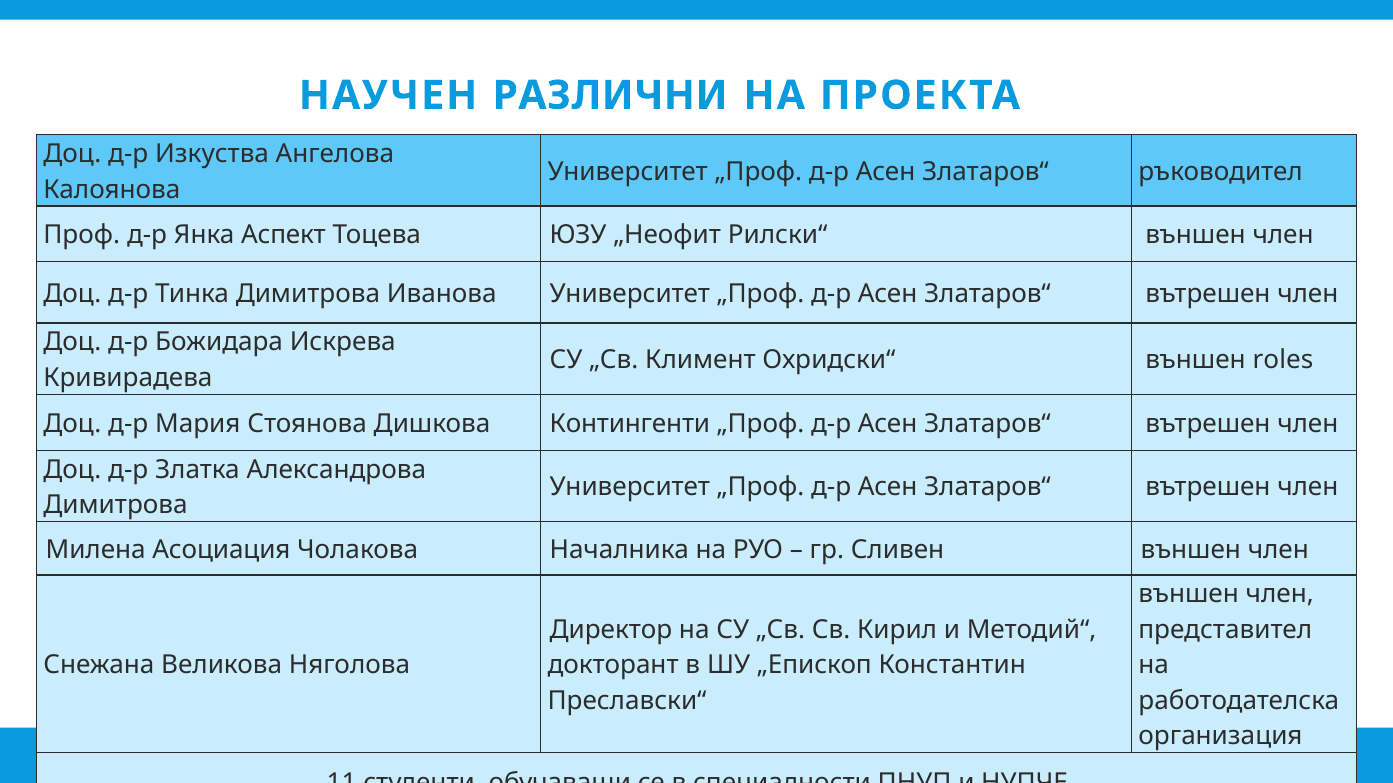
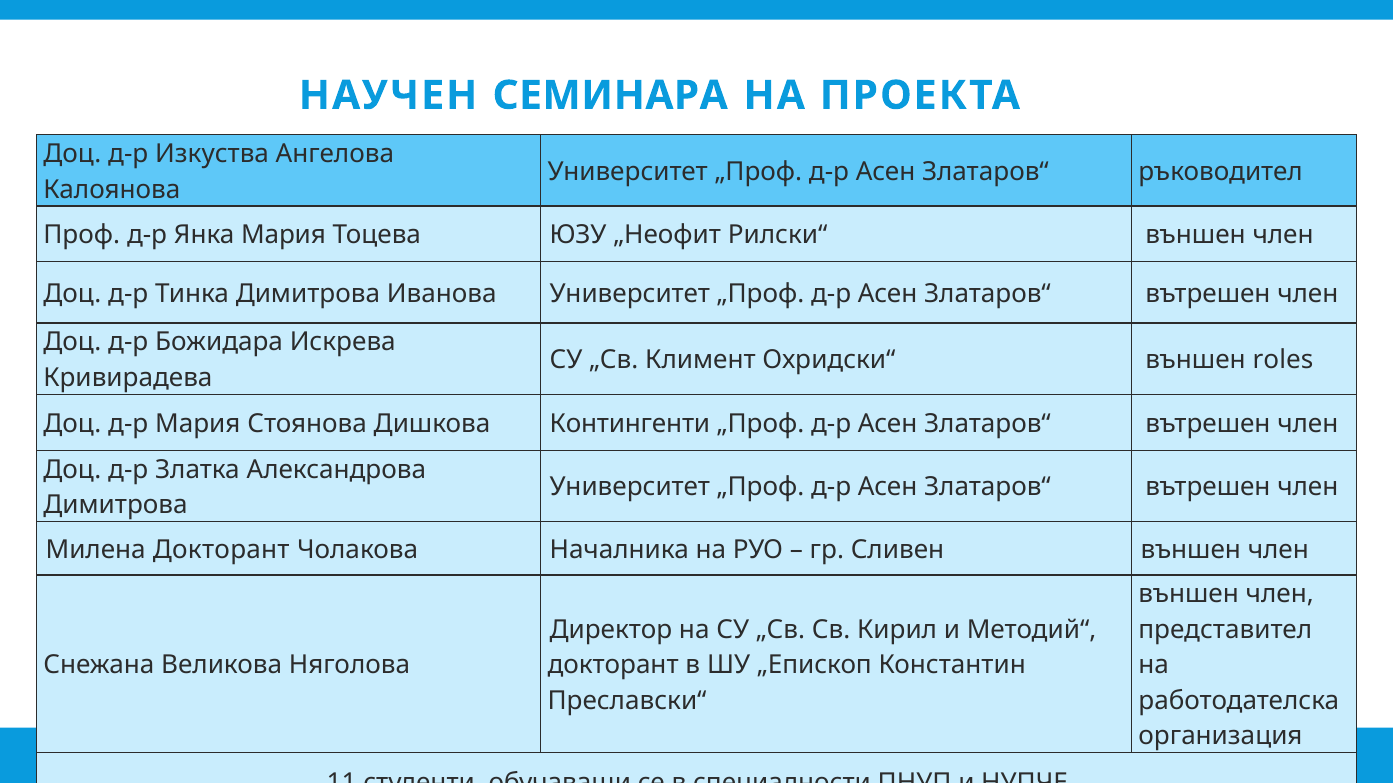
РАЗЛИЧНИ: РАЗЛИЧНИ -> СЕМИНАРА (610, 95)
Янка Аспект: Аспект -> Мария (284, 235)
Милена Асоциация: Асоциация -> Докторант (221, 550)
